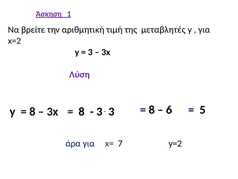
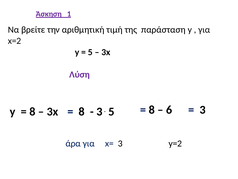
μεταβλητές: μεταβλητές -> παράσταση (163, 30)
3: 3 -> 5 (90, 52)
3: 3 -> 5 (111, 111)
5: 5 -> 3 (203, 110)
x= 7: 7 -> 3 (120, 143)
